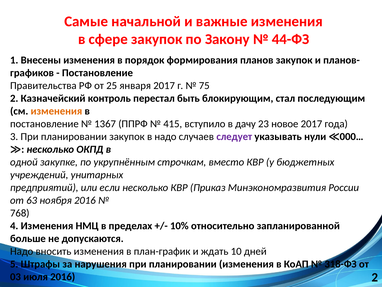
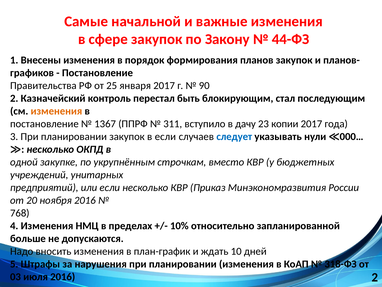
75: 75 -> 90 (204, 85)
415: 415 -> 311 (173, 124)
новое: новое -> копии (285, 124)
в надо: надо -> если (165, 136)
следует colour: purple -> blue (234, 136)
63: 63 -> 20 (32, 200)
